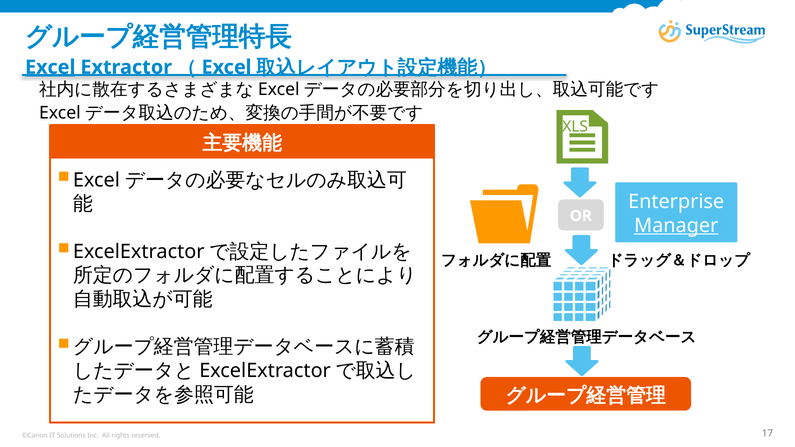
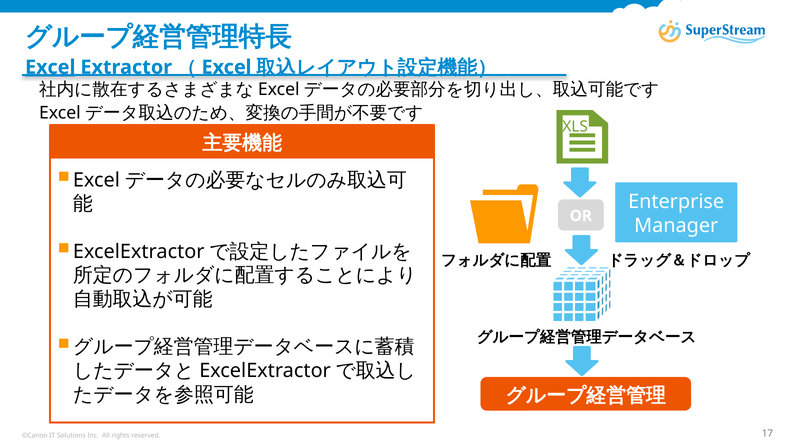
Manager underline: present -> none (676, 226)
